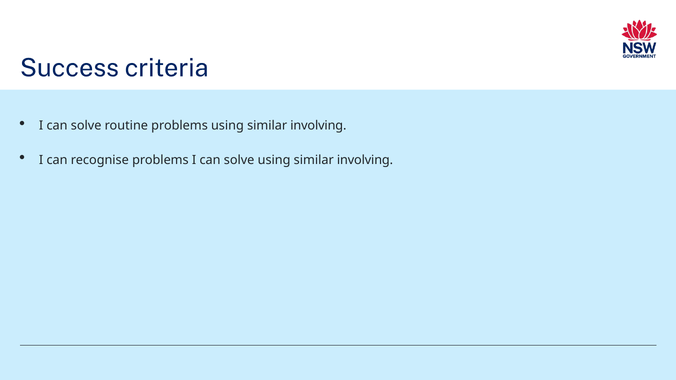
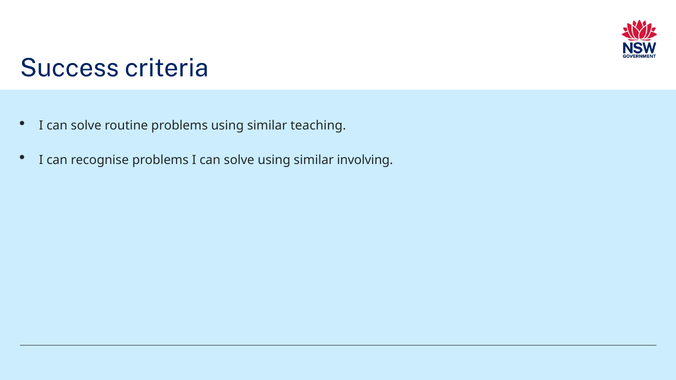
problems using similar involving: involving -> teaching (318, 126)
